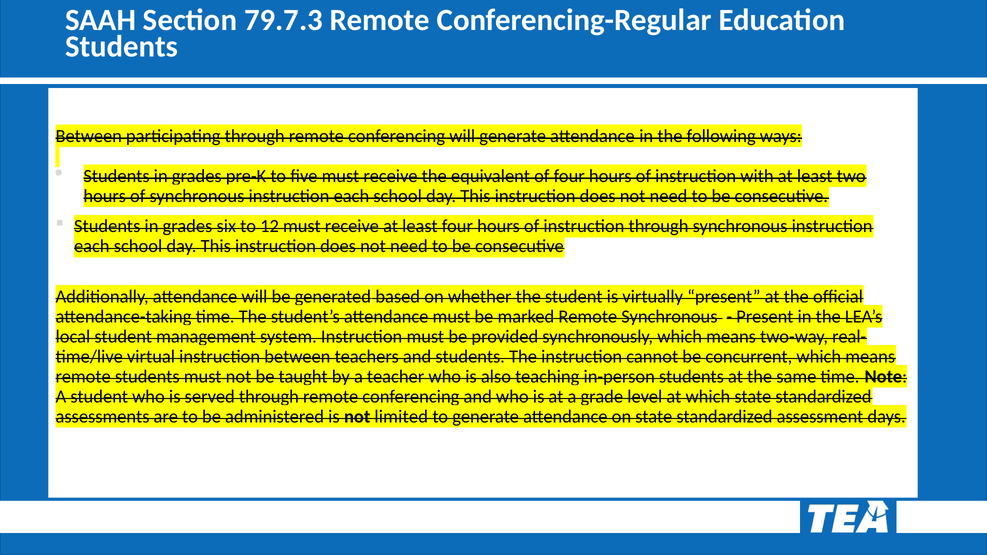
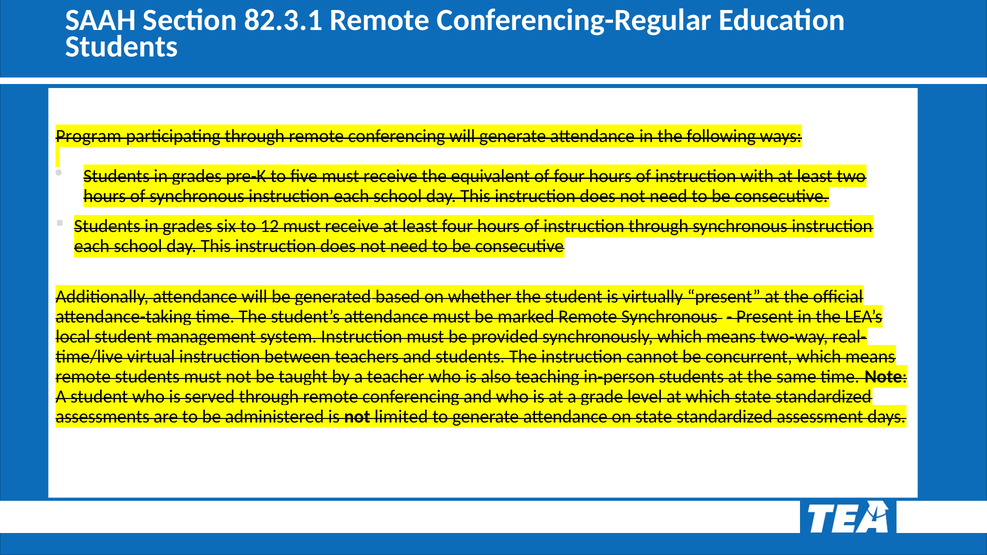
79.7.3: 79.7.3 -> 82.3.1 (283, 20)
Between: Between -> Program (89, 136)
